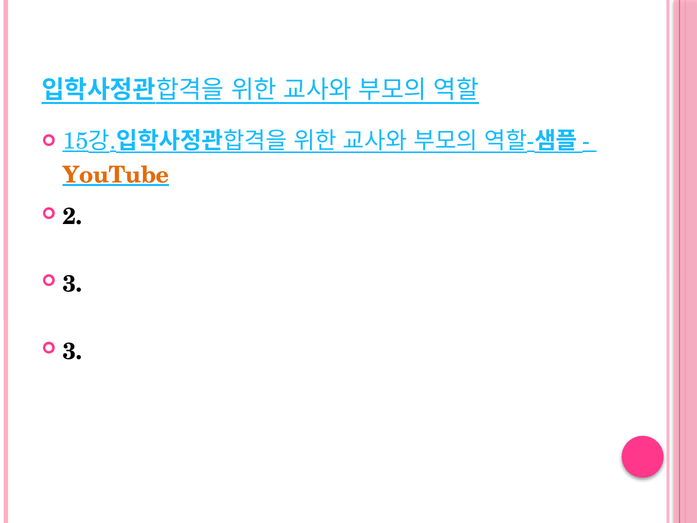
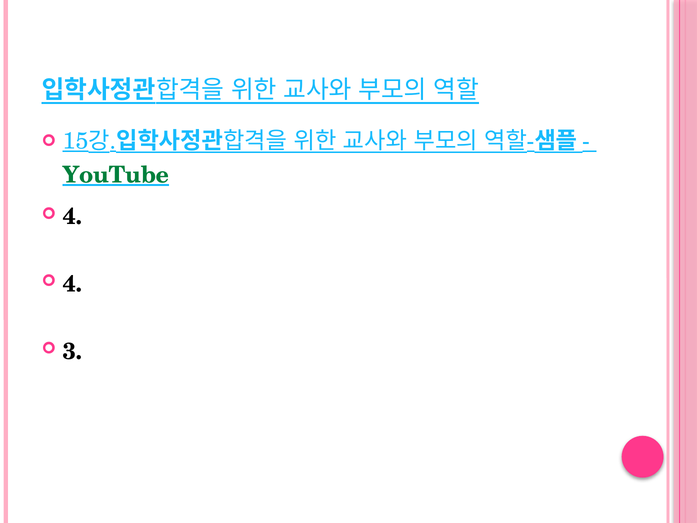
YouTube colour: orange -> green (116, 175)
2: 2 -> 4 (72, 217)
3: 3 -> 4 (72, 284)
